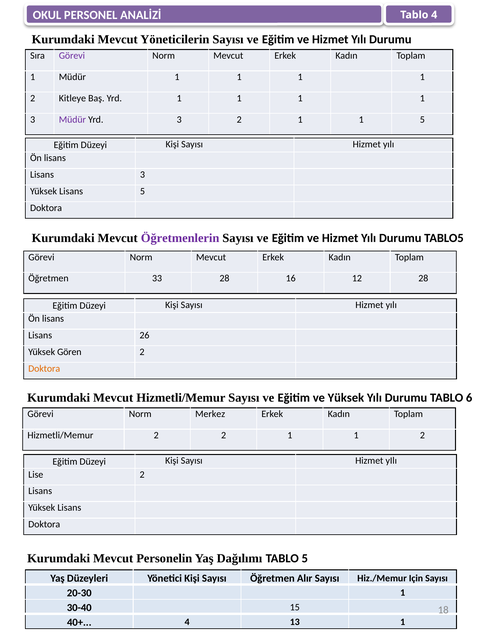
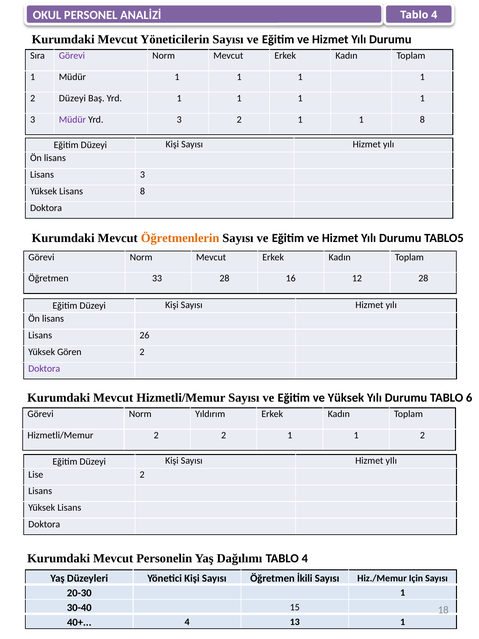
2 Kitleye: Kitleye -> Düzeyi (72, 98)
1 5: 5 -> 8 (422, 119)
Lisans 5: 5 -> 8 (142, 191)
Öğretmenlerin colour: purple -> orange (180, 238)
Doktora colour: orange -> purple (44, 368)
Merkez: Merkez -> Yıldırım (210, 414)
Dağılımı TABLO 5: 5 -> 4 (305, 558)
Alır: Alır -> İkili (305, 578)
